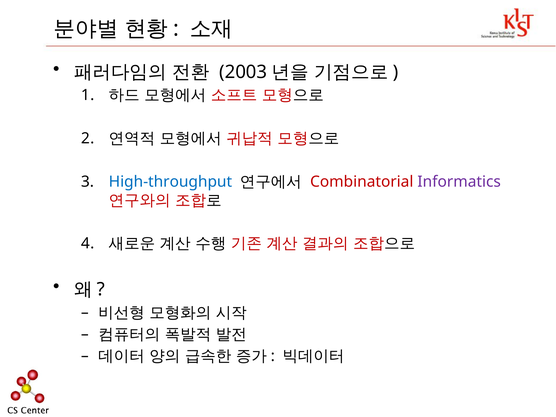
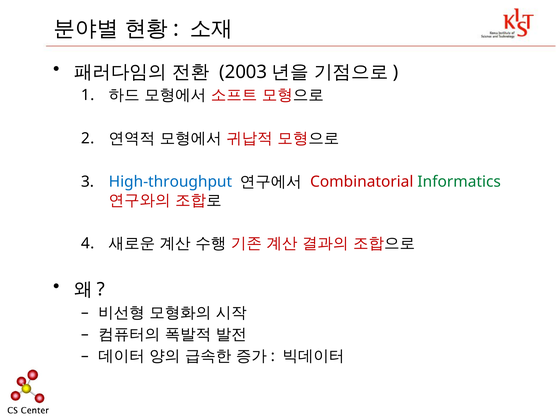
Informatics colour: purple -> green (459, 182)
